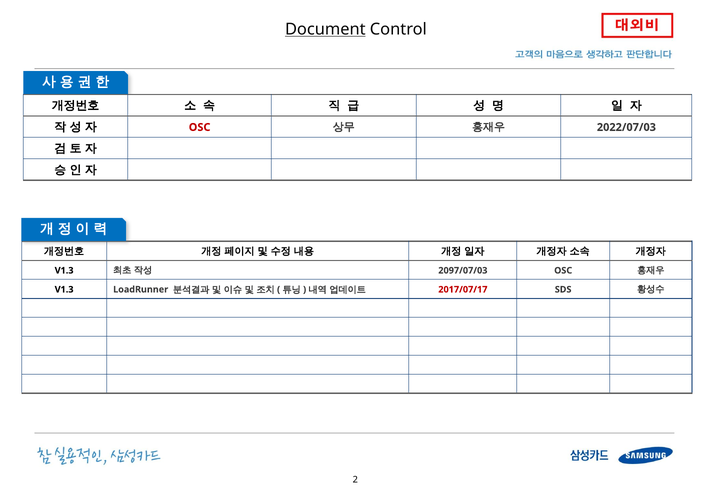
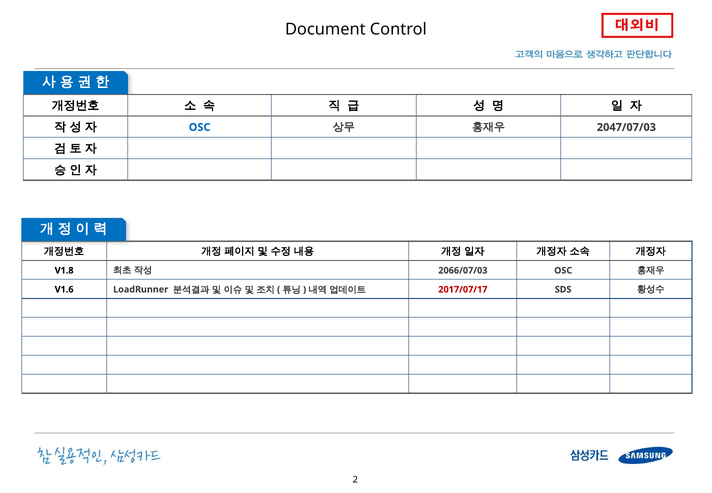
Document underline: present -> none (325, 29)
OSC colour: red -> blue (200, 127)
2022/07/03: 2022/07/03 -> 2047/07/03 (626, 127)
V1.3: V1.3 -> V1.8 (64, 270)
2097/07/03: 2097/07/03 -> 2066/07/03 (463, 270)
V1.3: V1.3 -> V1.6 (64, 289)
